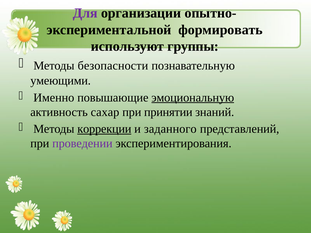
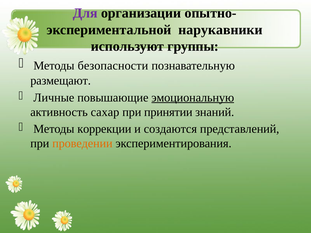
формировать: формировать -> нарукавники (221, 30)
умеющими: умеющими -> размещают (61, 81)
Именно: Именно -> Личные (54, 98)
коррекции underline: present -> none (104, 129)
заданного: заданного -> создаются (170, 129)
проведении colour: purple -> orange (82, 144)
